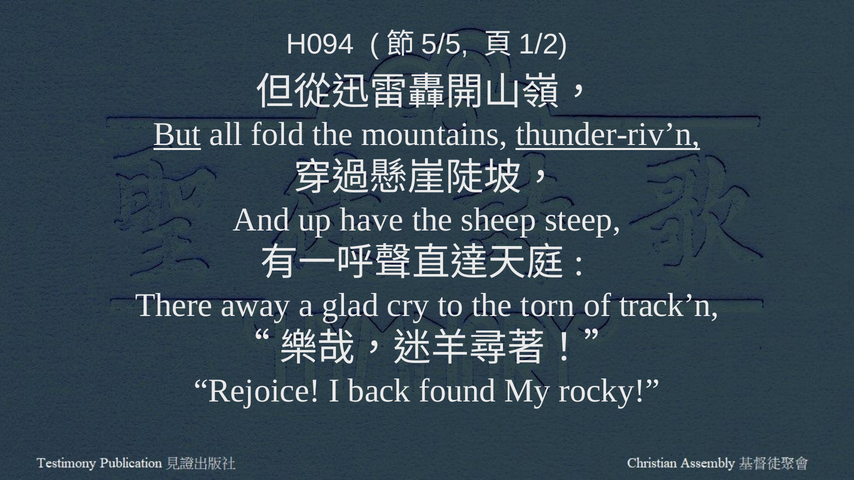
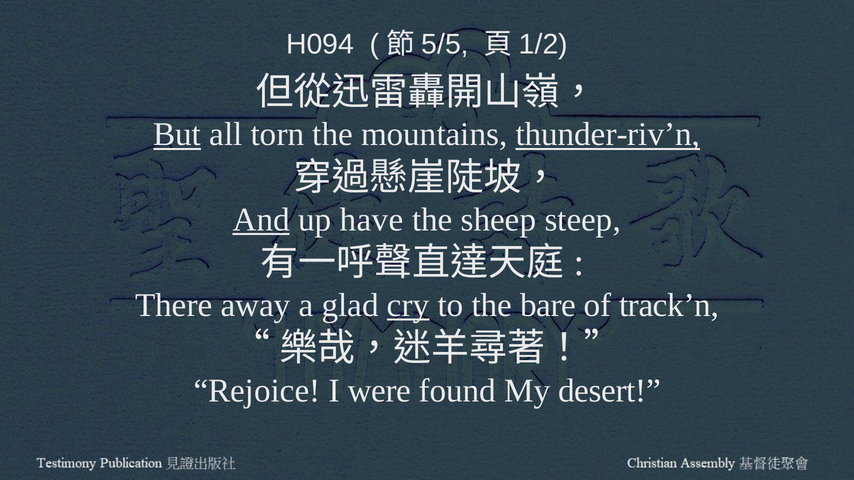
fold: fold -> torn (277, 135)
And underline: none -> present (261, 220)
cry underline: none -> present (408, 305)
torn: torn -> bare (548, 305)
back: back -> were (379, 391)
rocky: rocky -> desert (609, 391)
